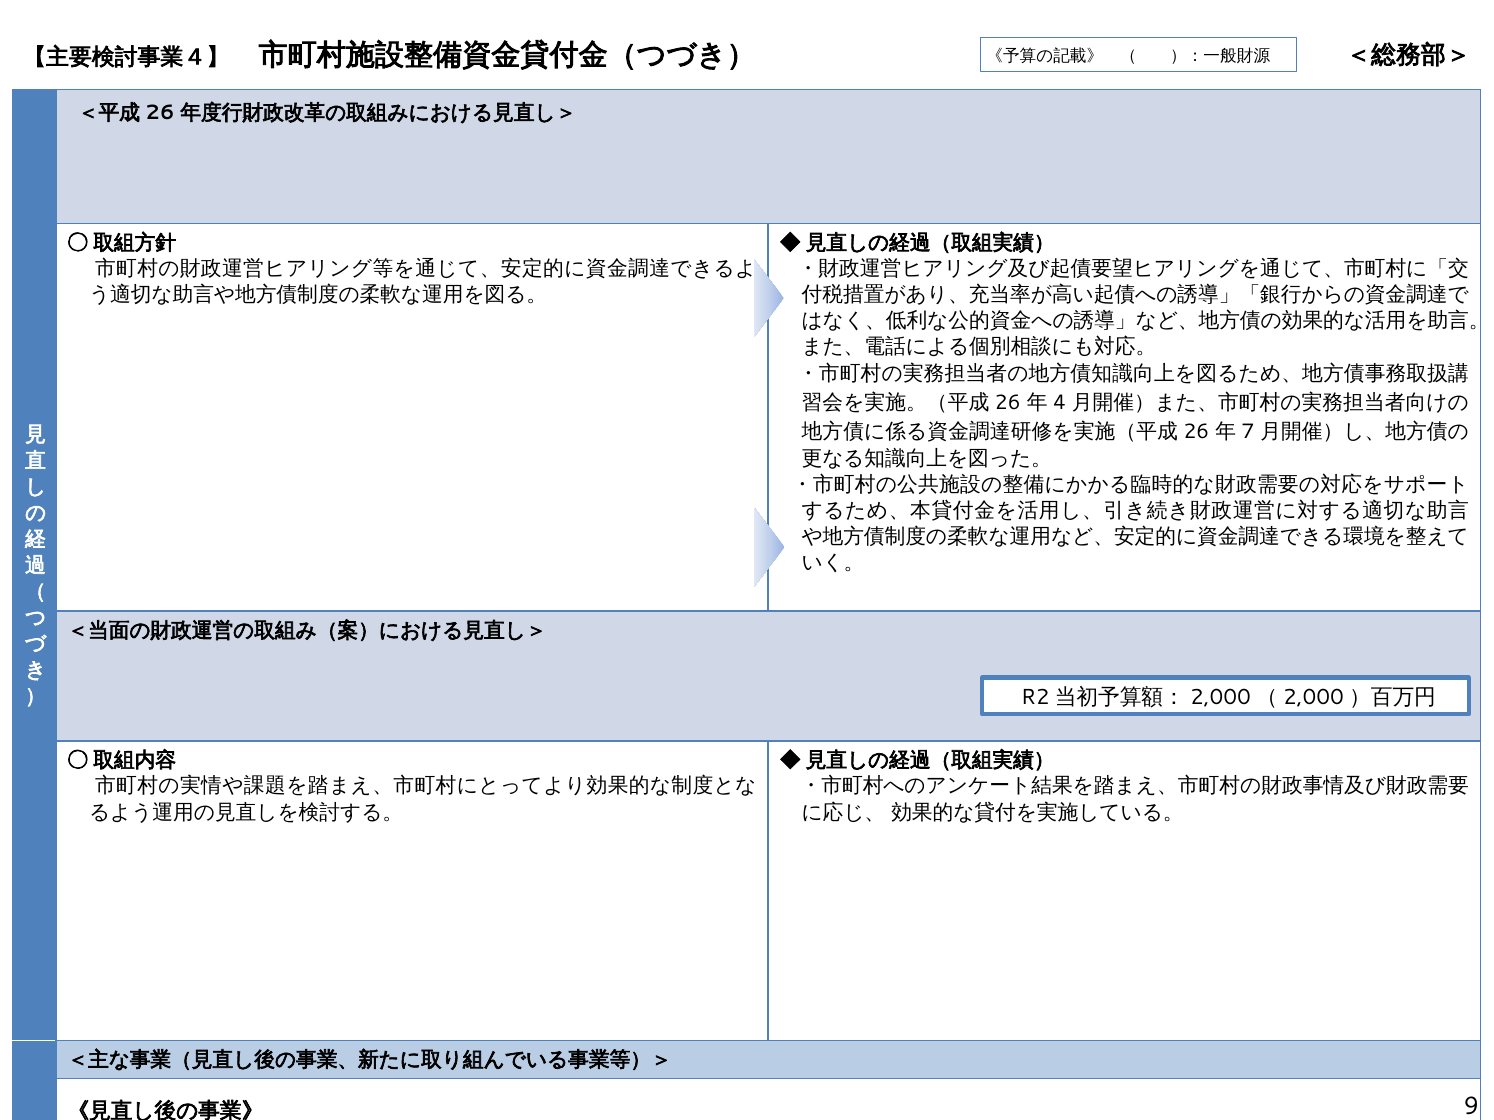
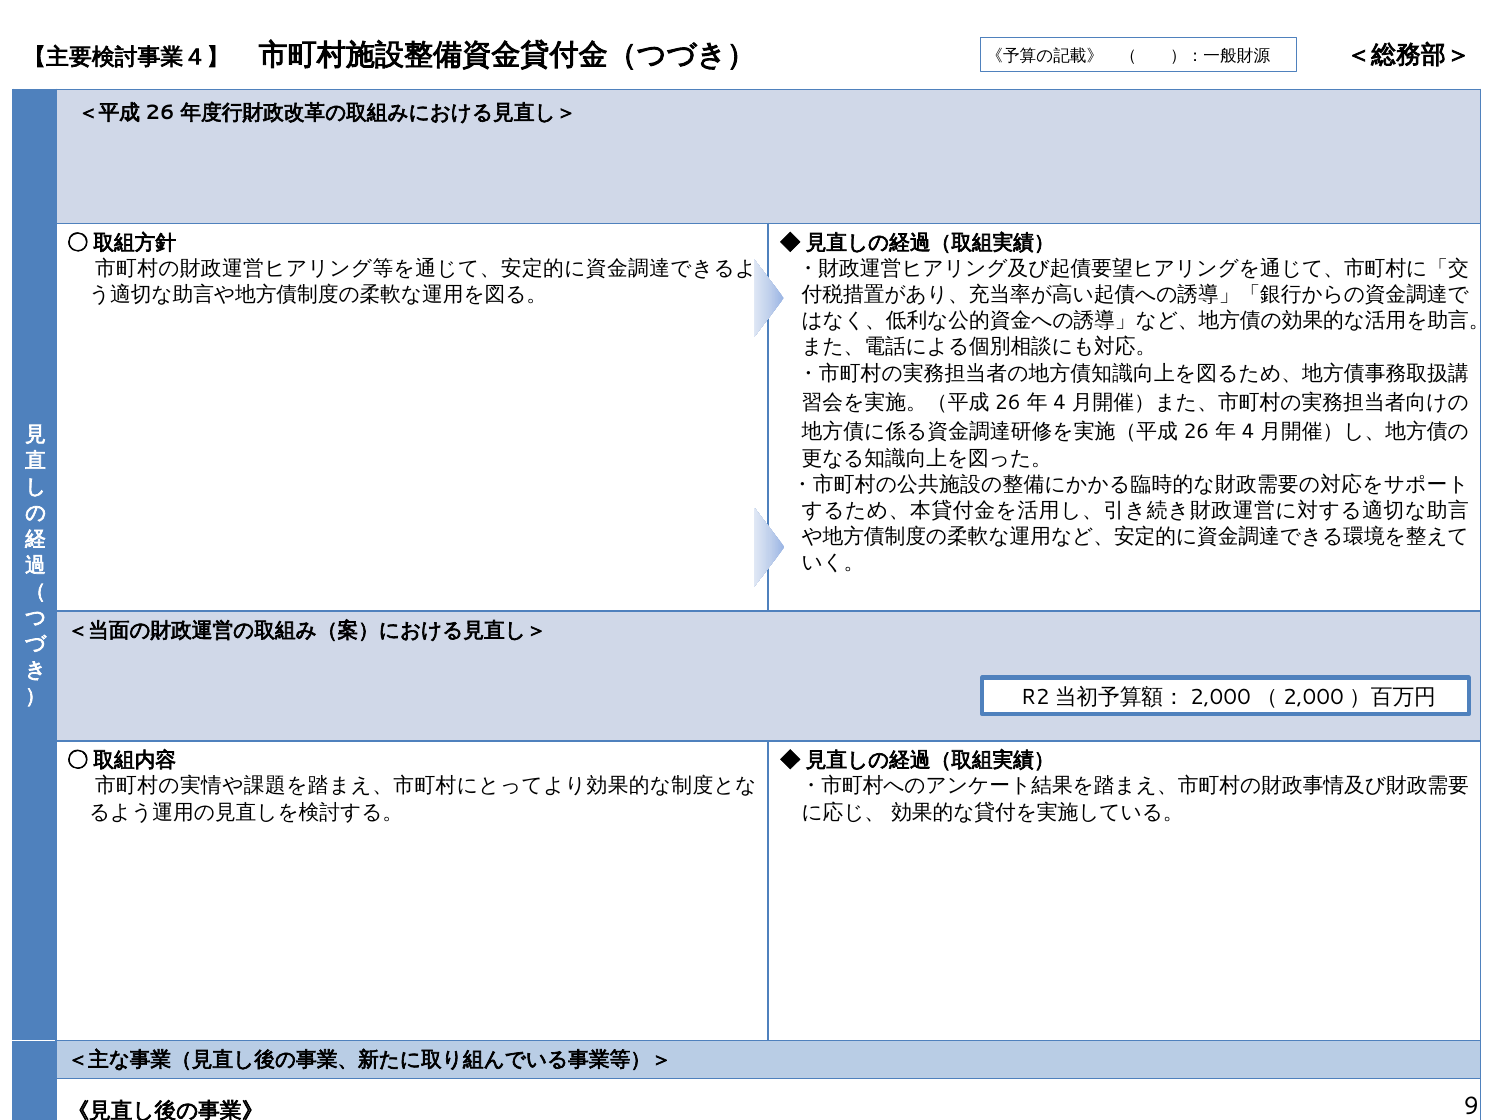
7: 7 -> 4 (1248, 432)
